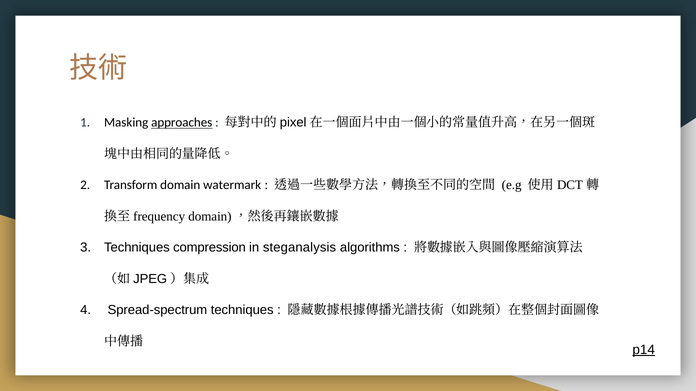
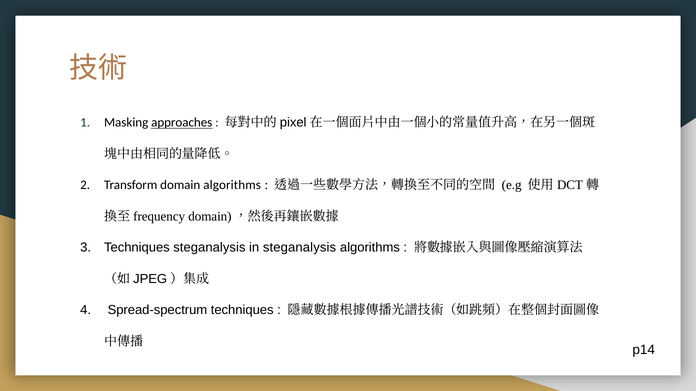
domain watermark: watermark -> algorithms (232, 185)
Techniques compression: compression -> steganalysis (209, 248)
p14 underline: present -> none (644, 350)
